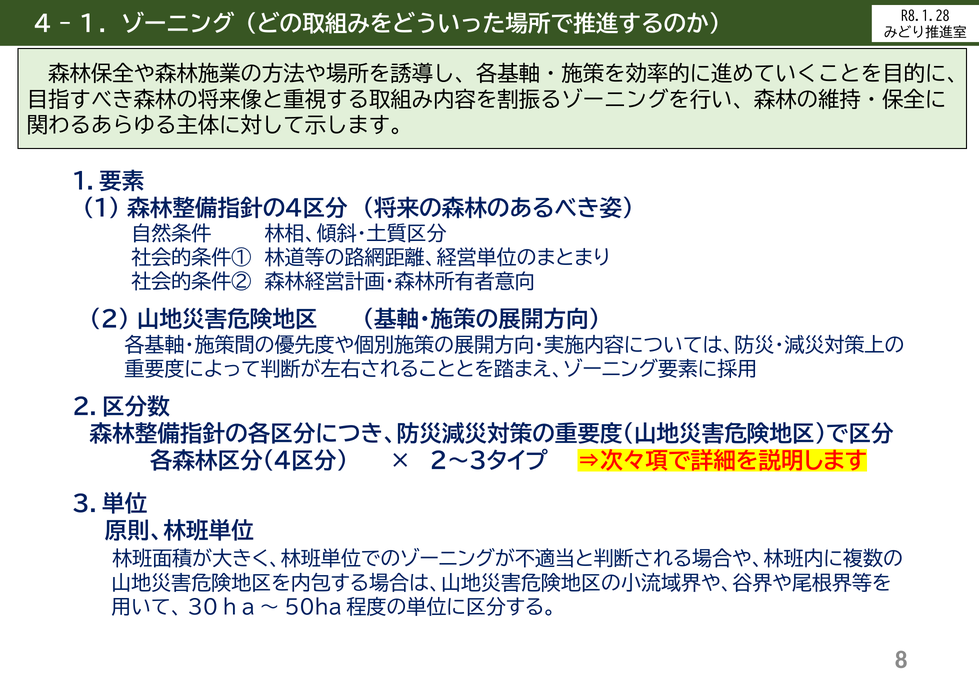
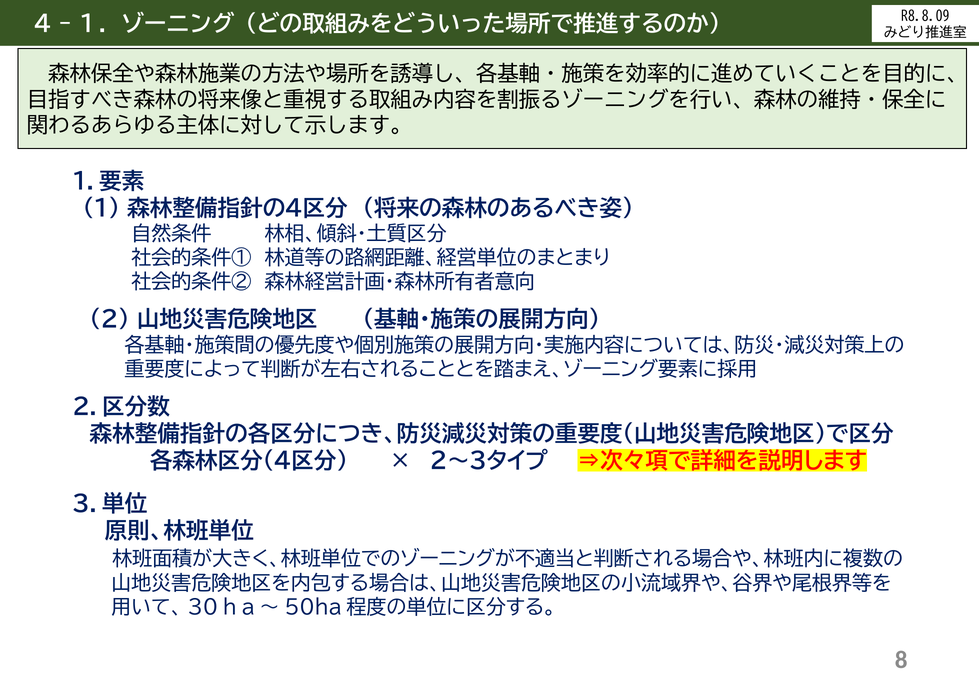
R8.1.28: R8.1.28 -> R8.8.09 (925, 16)
